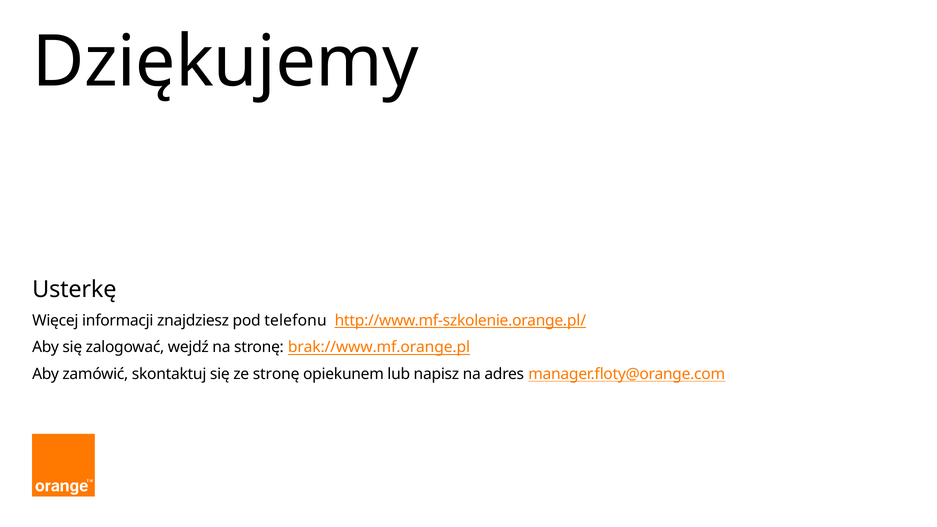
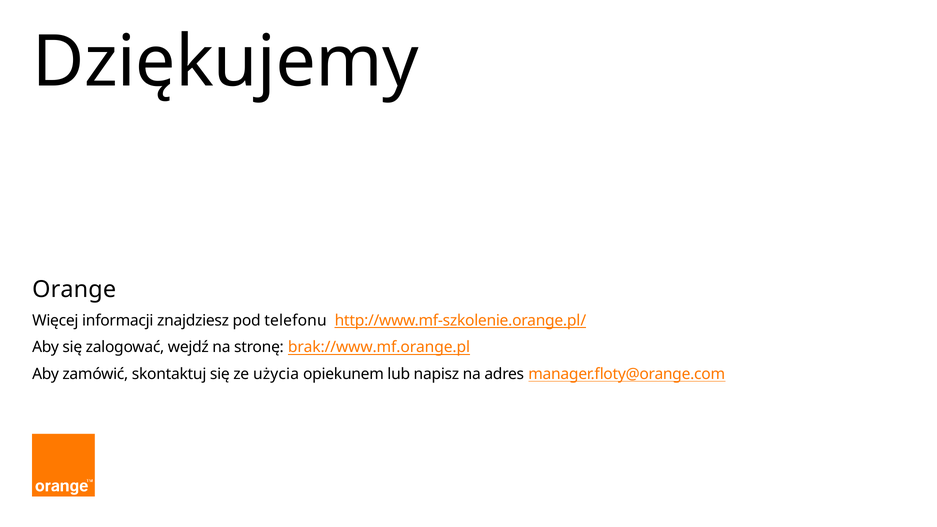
Usterkę: Usterkę -> Orange (74, 290)
ze stronę: stronę -> użycia (276, 374)
